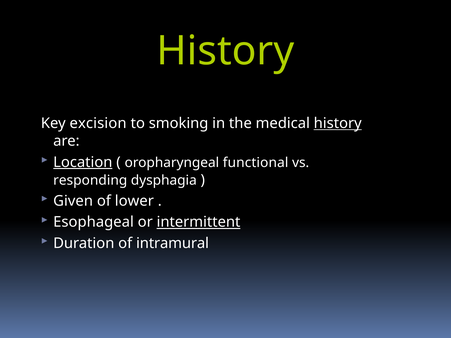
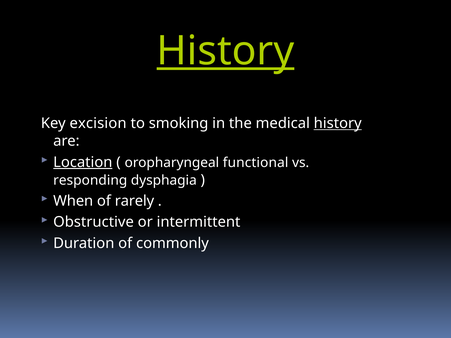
History underline: none -> present (225, 51)
Given: Given -> When (73, 201)
lower: lower -> rarely (134, 201)
Esophageal: Esophageal -> Obstructive (94, 222)
intermittent underline: present -> none (199, 222)
intramural: intramural -> commonly (172, 243)
